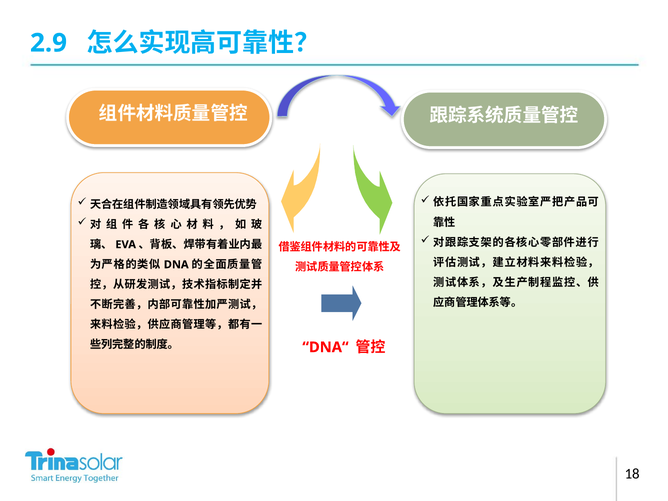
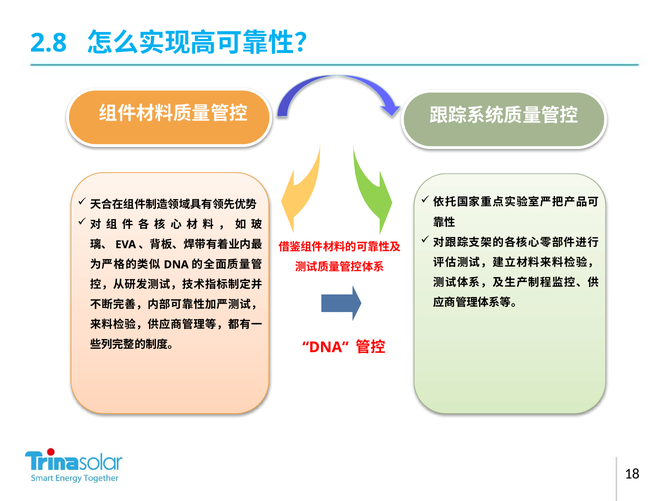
2.9: 2.9 -> 2.8 (49, 43)
